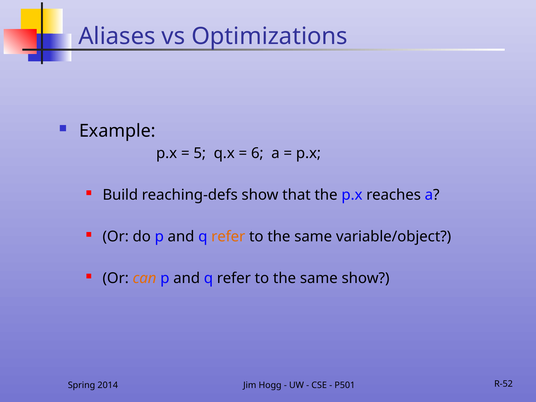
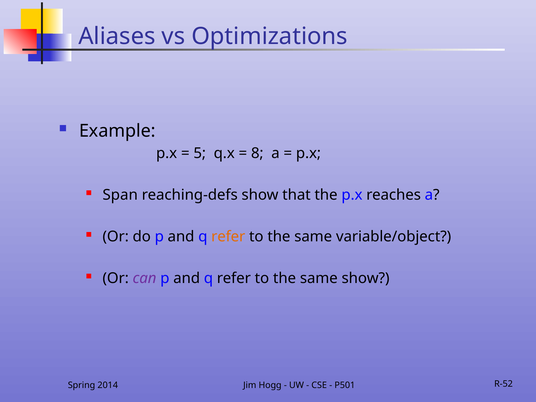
6: 6 -> 8 (257, 153)
Build: Build -> Span (120, 195)
can colour: orange -> purple (145, 278)
